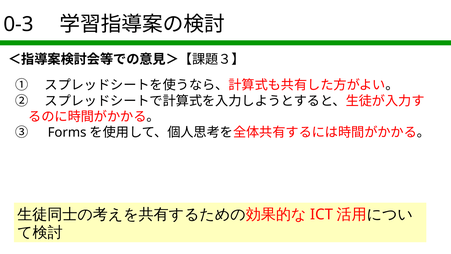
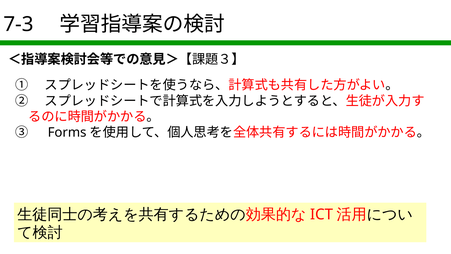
0-3: 0-3 -> 7-3 (19, 24)
